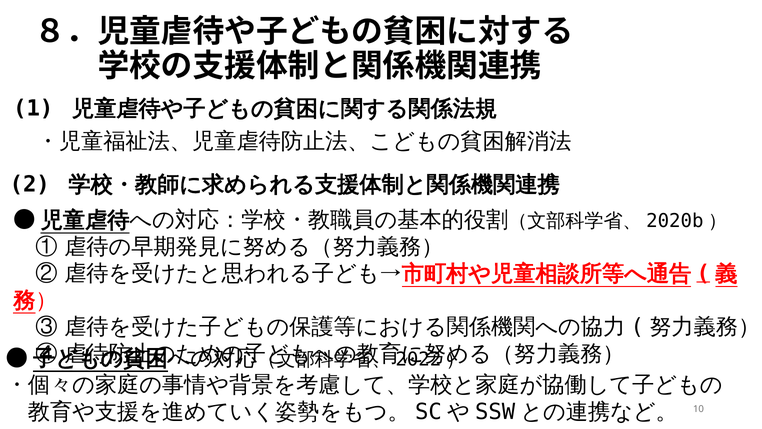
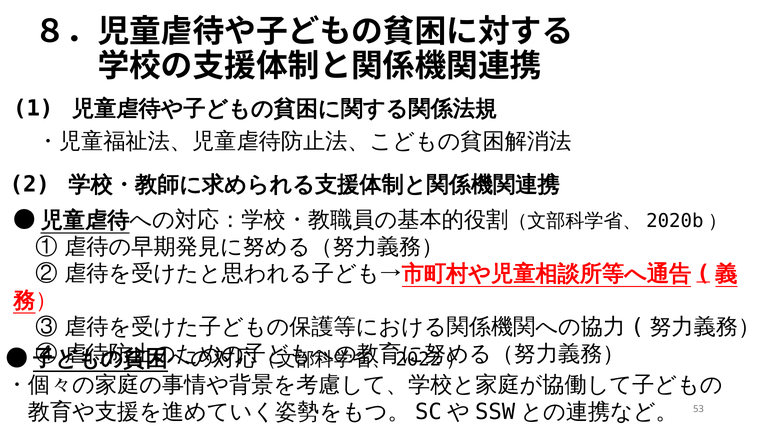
10: 10 -> 53 (698, 409)
